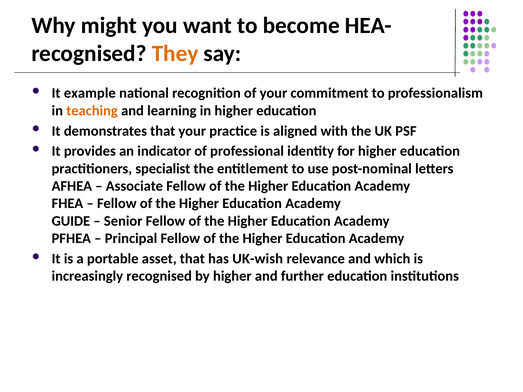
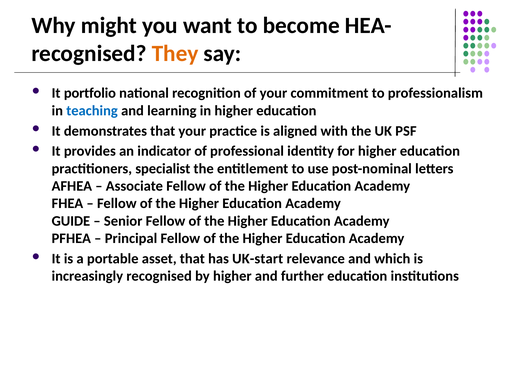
example: example -> portfolio (90, 93)
teaching colour: orange -> blue (92, 111)
UK-wish: UK-wish -> UK-start (258, 259)
